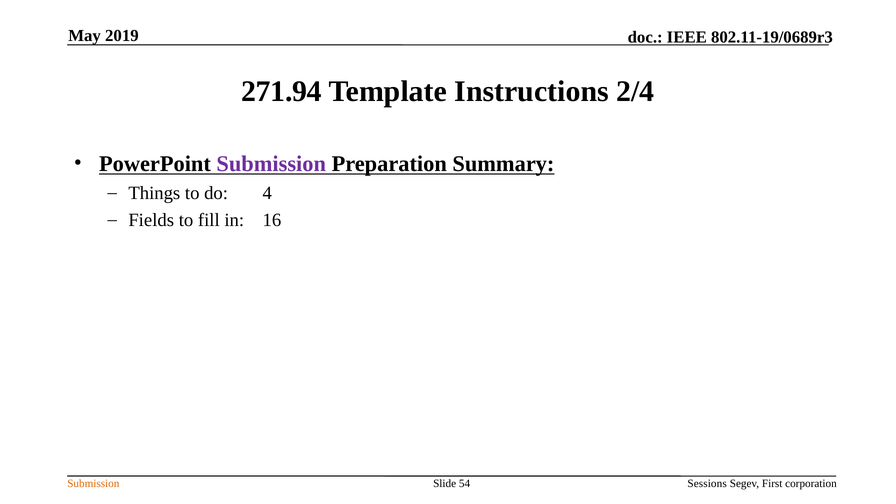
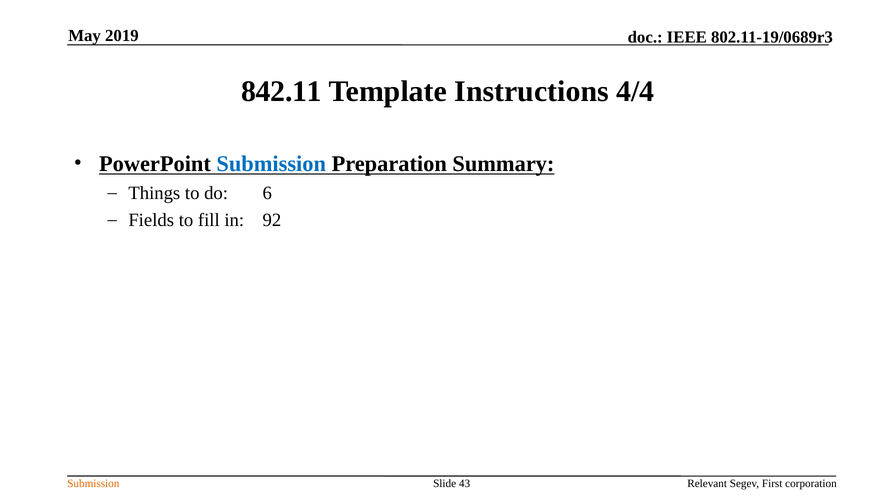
271.94: 271.94 -> 842.11 (281, 92)
2/4: 2/4 -> 4/4 (635, 92)
Submission colour: purple -> blue (271, 164)
4: 4 -> 6 (267, 193)
16: 16 -> 92 (272, 220)
54: 54 -> 43 (465, 483)
Sessions: Sessions -> Relevant (707, 483)
